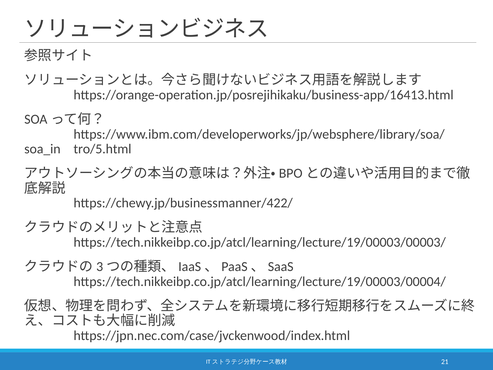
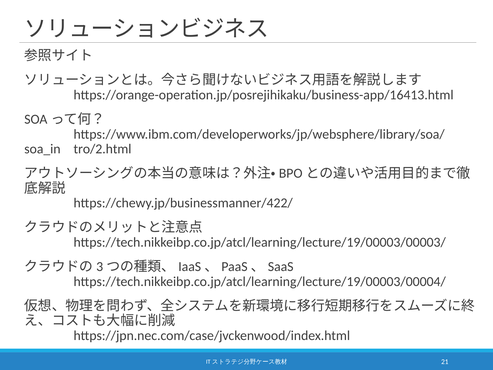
tro/5.html: tro/5.html -> tro/2.html (103, 149)
